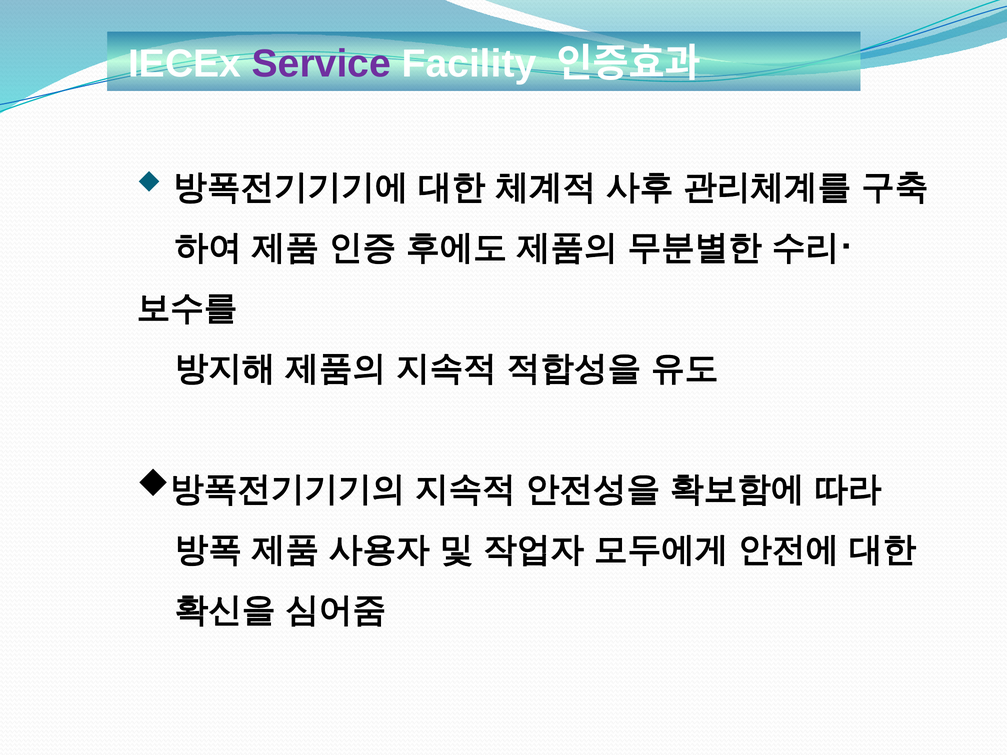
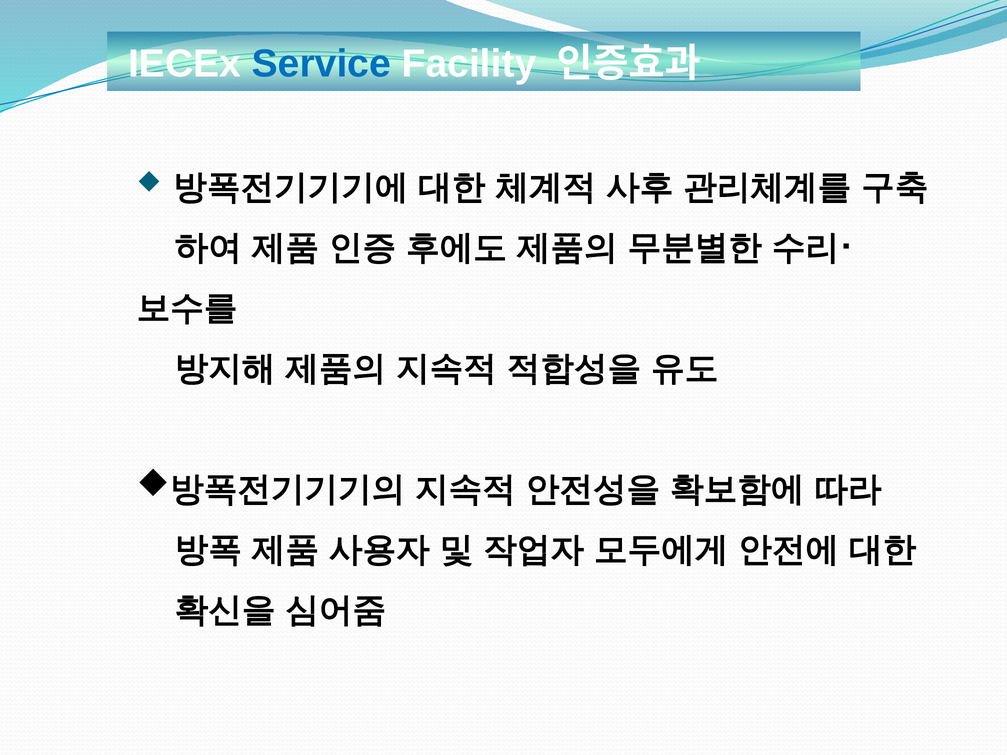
Service colour: purple -> blue (321, 64)
